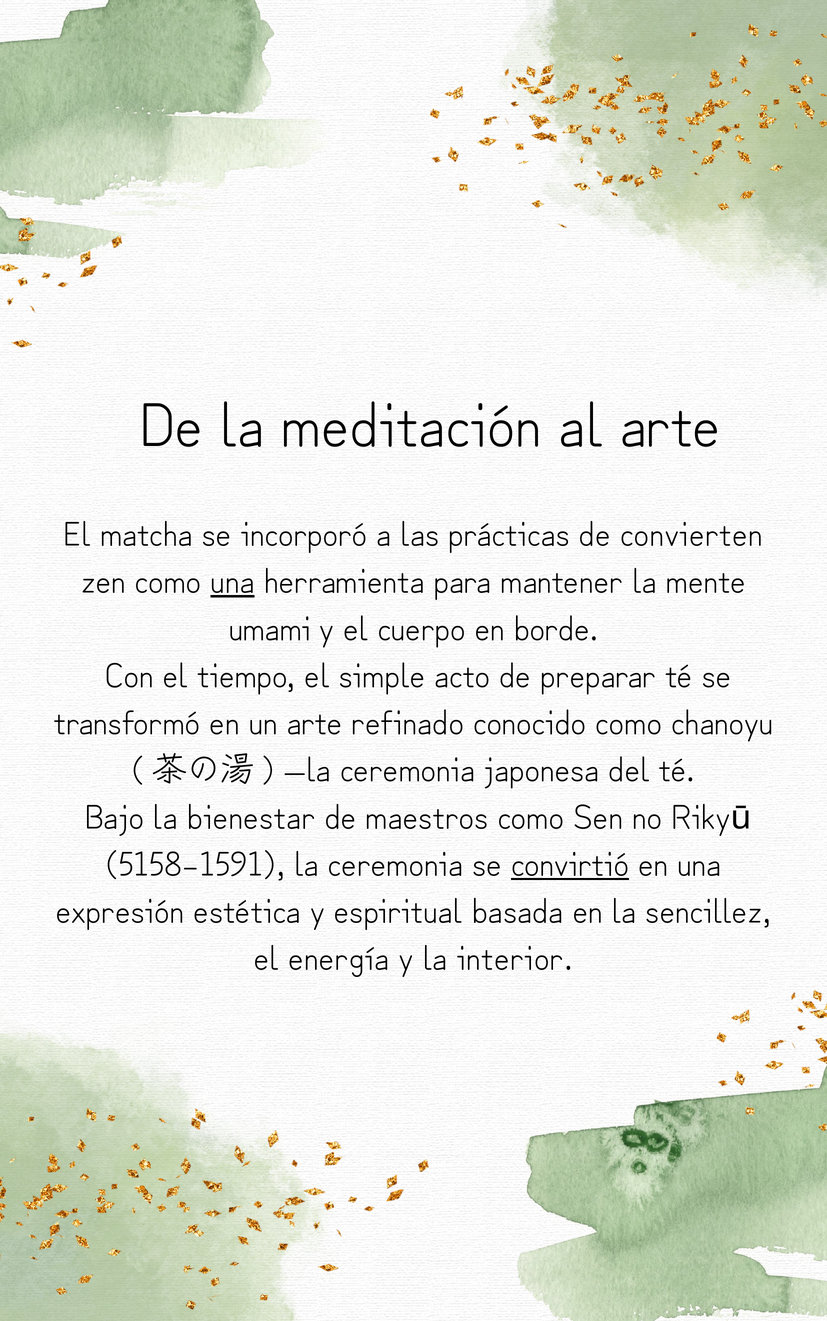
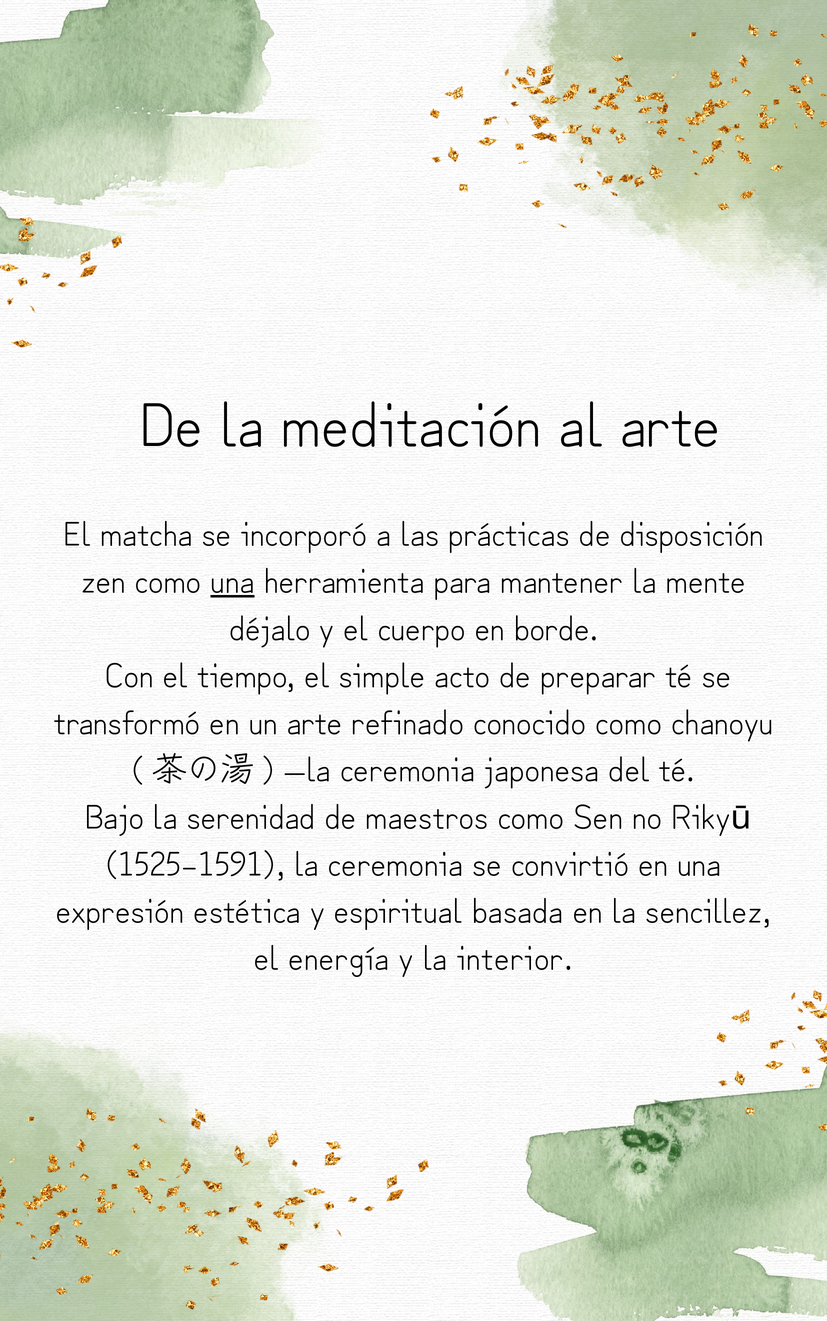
convierten: convierten -> disposición (692, 534)
umami: umami -> déjalo (270, 628)
bienestar: bienestar -> serenidad (251, 817)
5158–1591: 5158–1591 -> 1525–1591 (195, 864)
convirtió underline: present -> none (570, 864)
